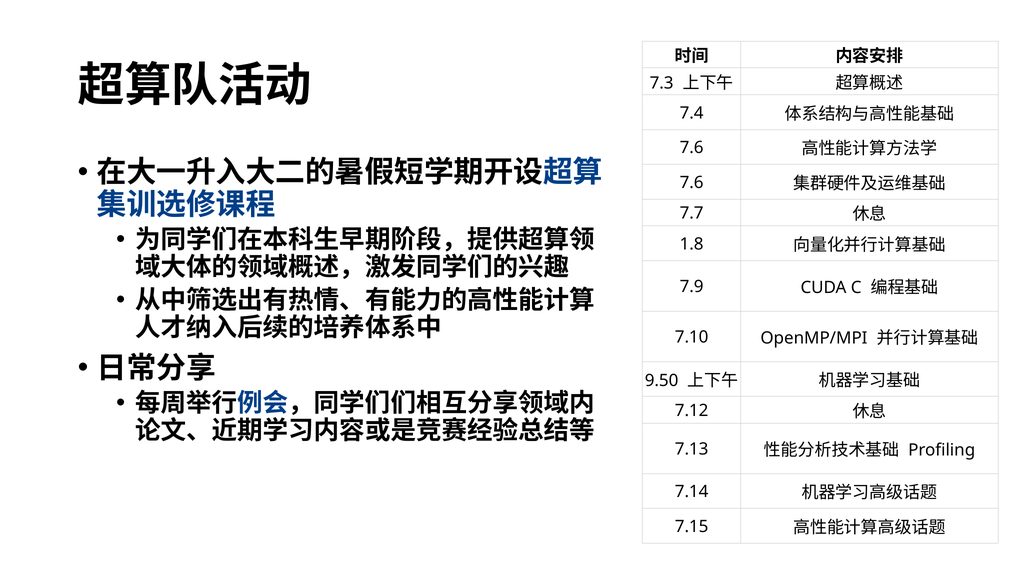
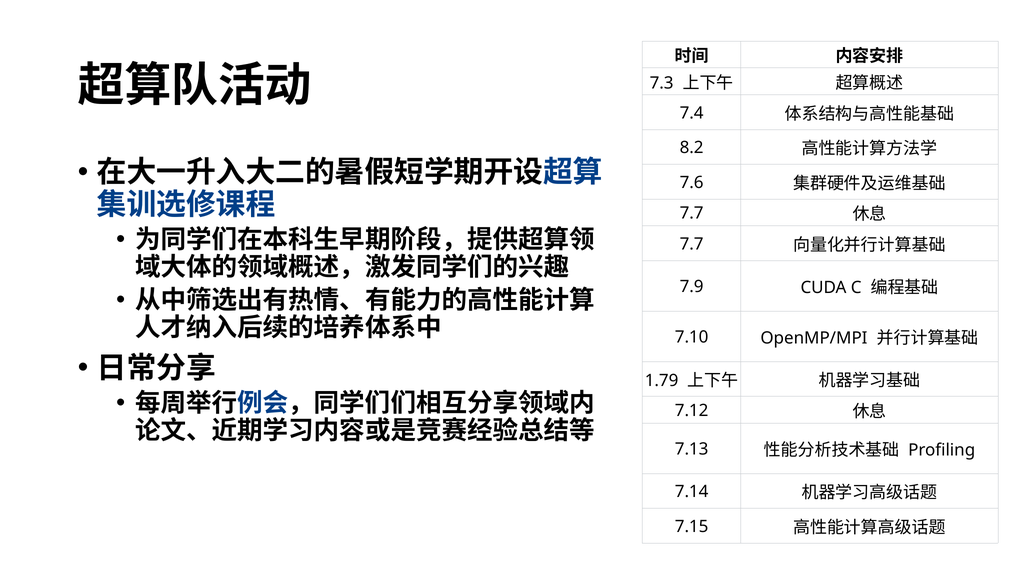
7.6: 7.6 -> 8.2 (692, 148)
1.8: 1.8 -> 7.7 (692, 244)
9.50: 9.50 -> 1.79 (662, 381)
